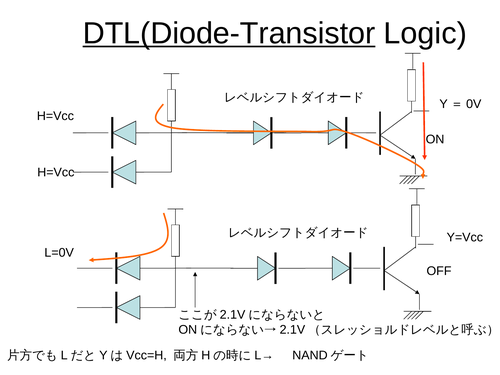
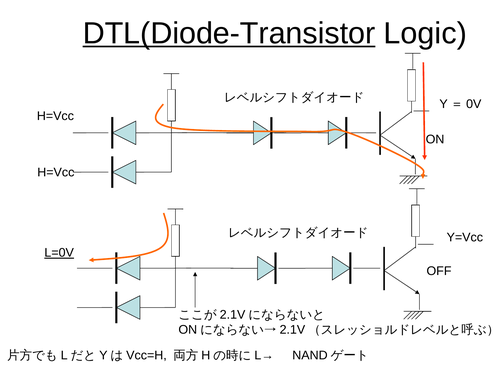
L=0V underline: none -> present (59, 253)
